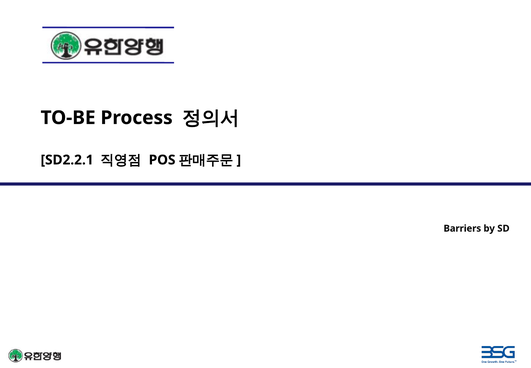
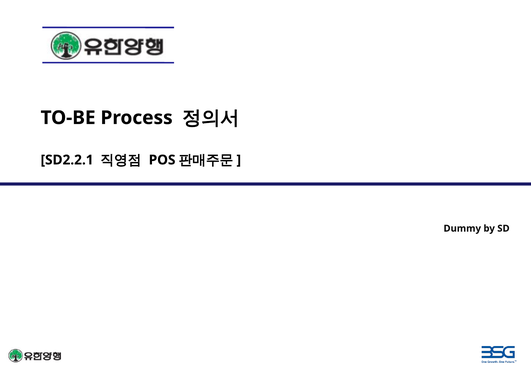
Barriers: Barriers -> Dummy (462, 228)
